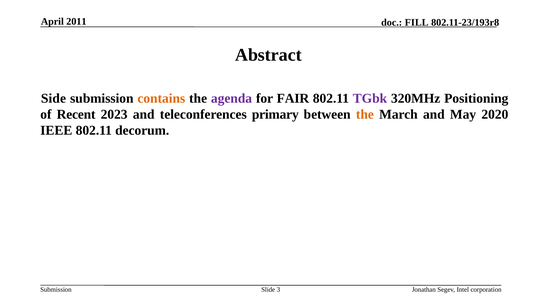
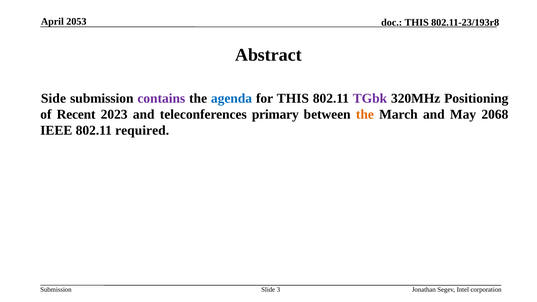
2011: 2011 -> 2053 (76, 21)
FILL: FILL -> THIS (417, 22)
contains colour: orange -> purple (161, 98)
agenda colour: purple -> blue (232, 98)
for FAIR: FAIR -> THIS (293, 98)
2020: 2020 -> 2068 (495, 114)
decorum: decorum -> required (142, 131)
